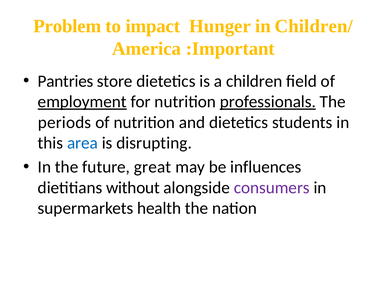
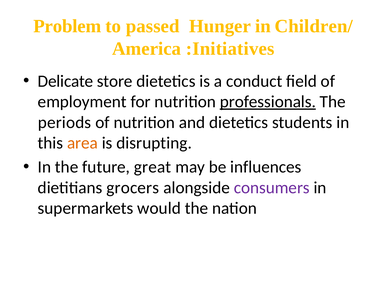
impact: impact -> passed (153, 26)
:Important: :Important -> :Initiatives (230, 49)
Pantries: Pantries -> Delicate (65, 81)
children: children -> conduct (254, 81)
employment underline: present -> none (82, 102)
area colour: blue -> orange (82, 143)
without: without -> grocers (133, 188)
health: health -> would (159, 208)
